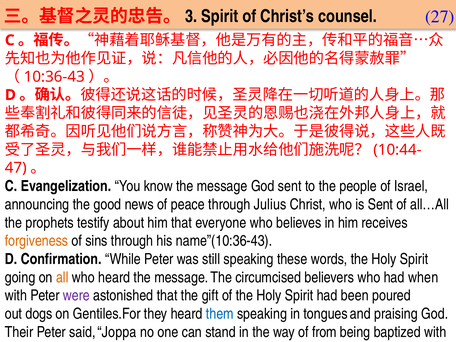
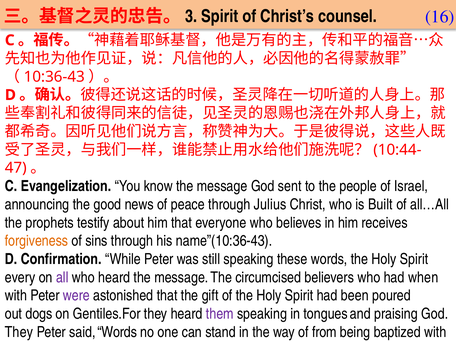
27: 27 -> 16 (440, 17)
is Sent: Sent -> Built (380, 204)
going: going -> every (20, 277)
all colour: orange -> purple (62, 277)
them colour: blue -> purple (220, 314)
Their: Their -> They (19, 332)
said Joppa: Joppa -> Words (117, 332)
